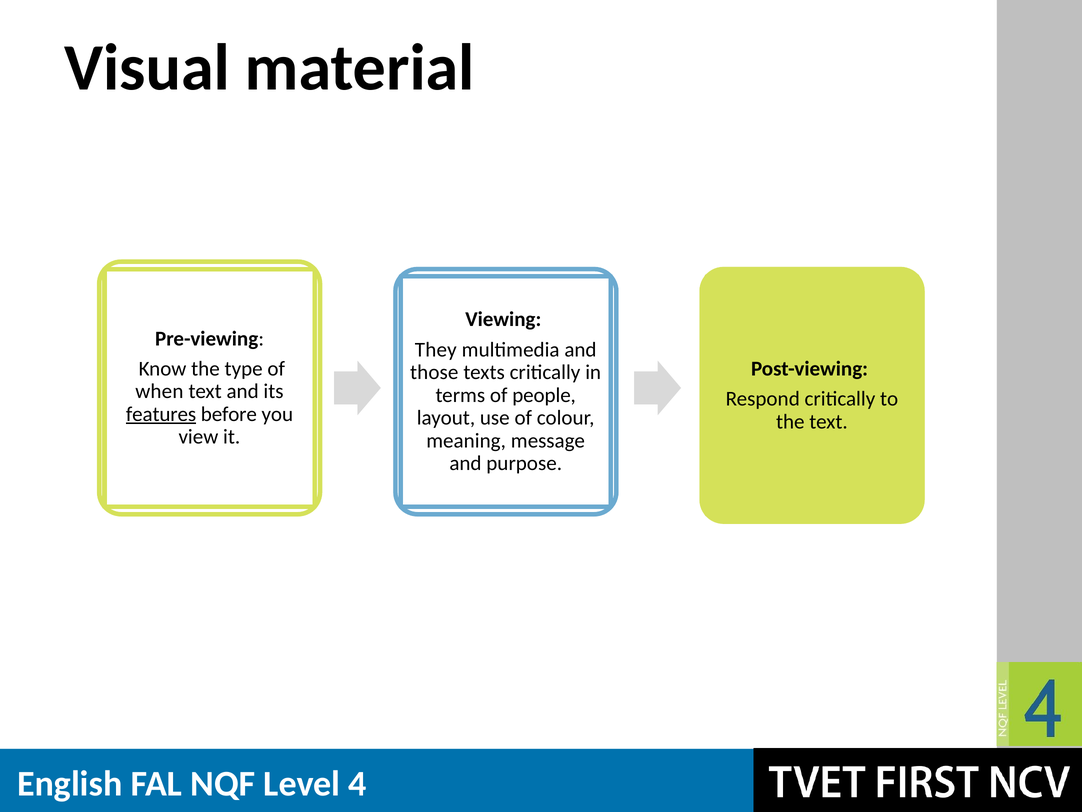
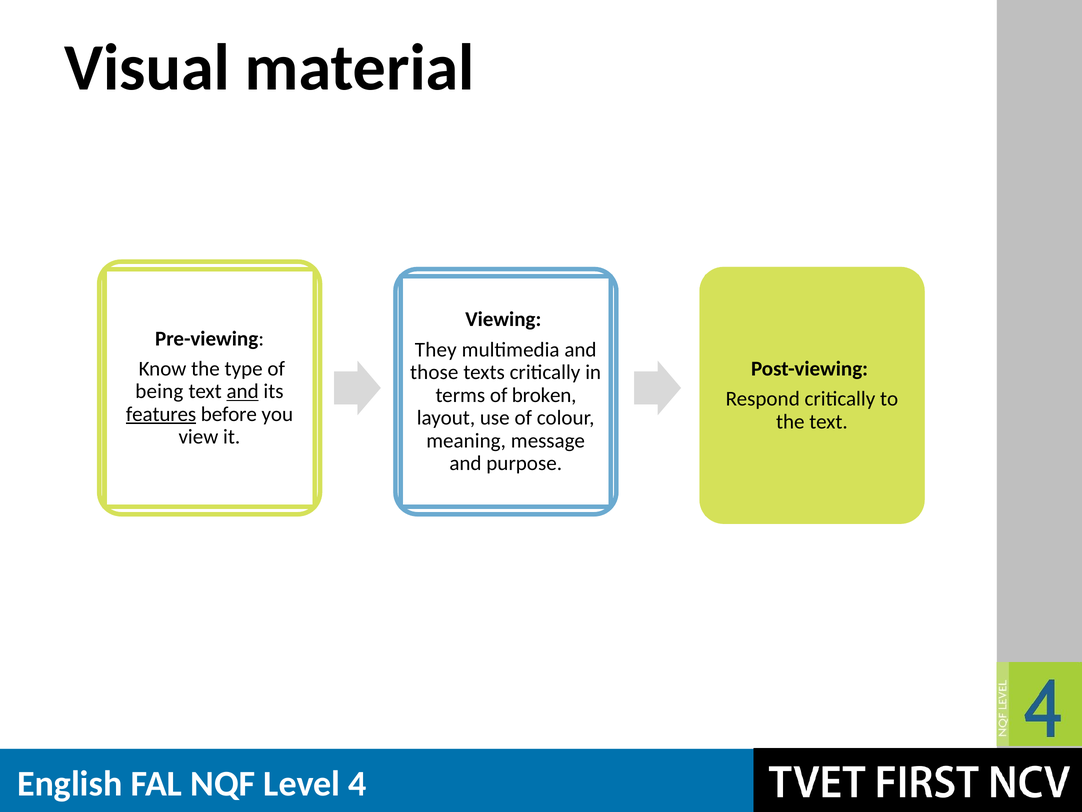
when: when -> being (159, 391)
and underline: none -> present (243, 391)
people: people -> broken (544, 395)
